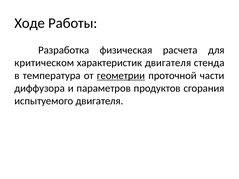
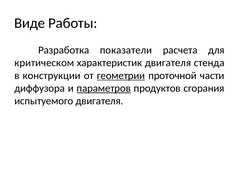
Ходе: Ходе -> Виде (30, 23)
физическая: физическая -> показатели (126, 50)
температура: температура -> конструкции (52, 76)
параметров underline: none -> present (104, 88)
